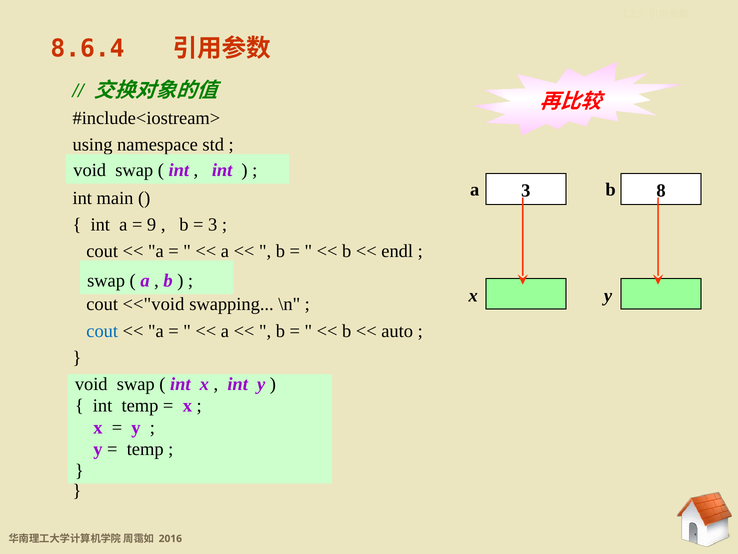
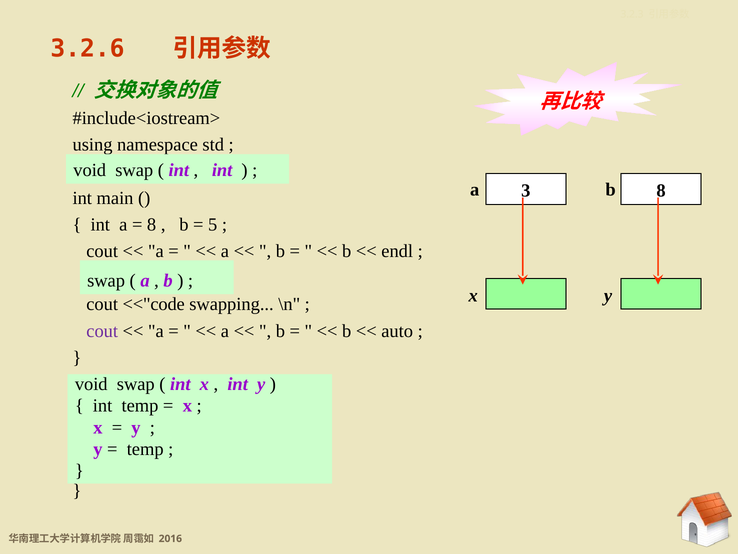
8.6.4: 8.6.4 -> 3.2.6 (87, 48)
9: 9 -> 8 (152, 224)
3: 3 -> 5 (213, 224)
<<"void: <<"void -> <<"code (154, 304)
cout colour: blue -> purple (102, 331)
